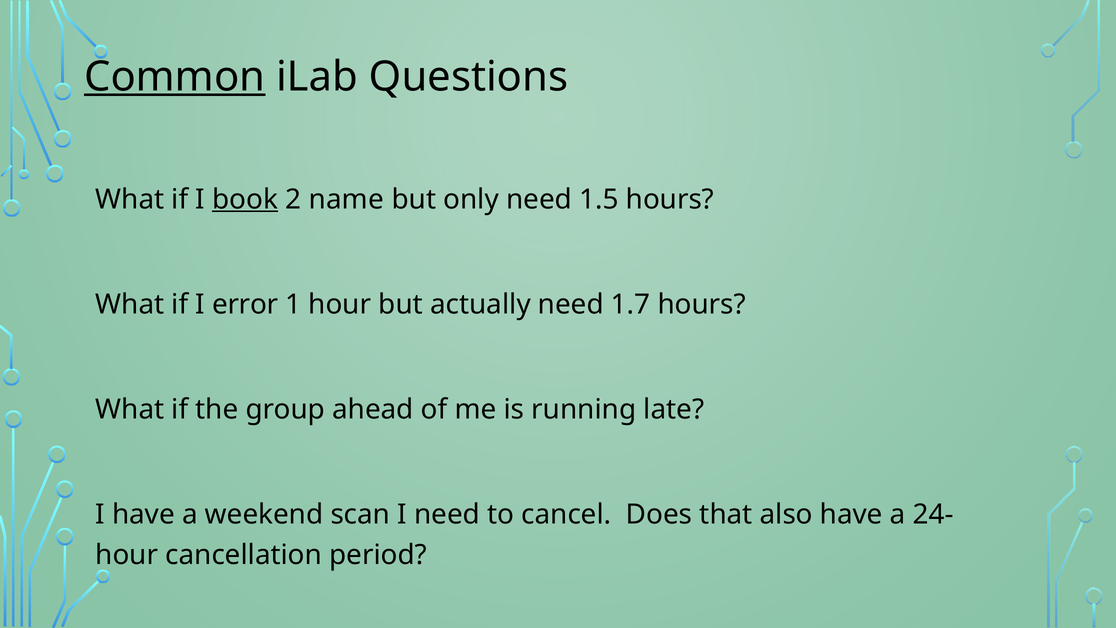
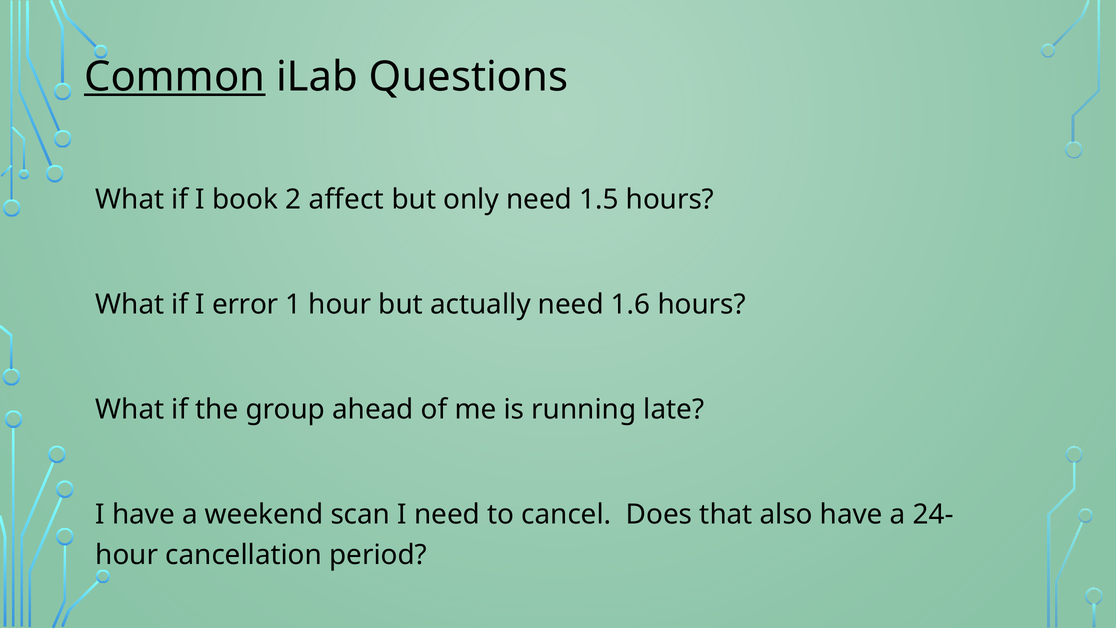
book underline: present -> none (245, 199)
name: name -> affect (346, 199)
1.7: 1.7 -> 1.6 (631, 304)
